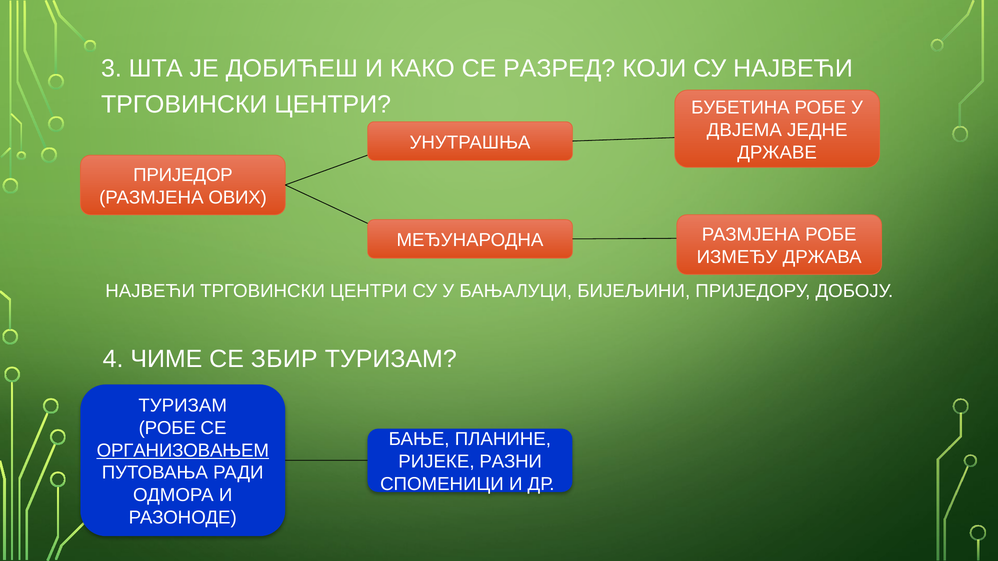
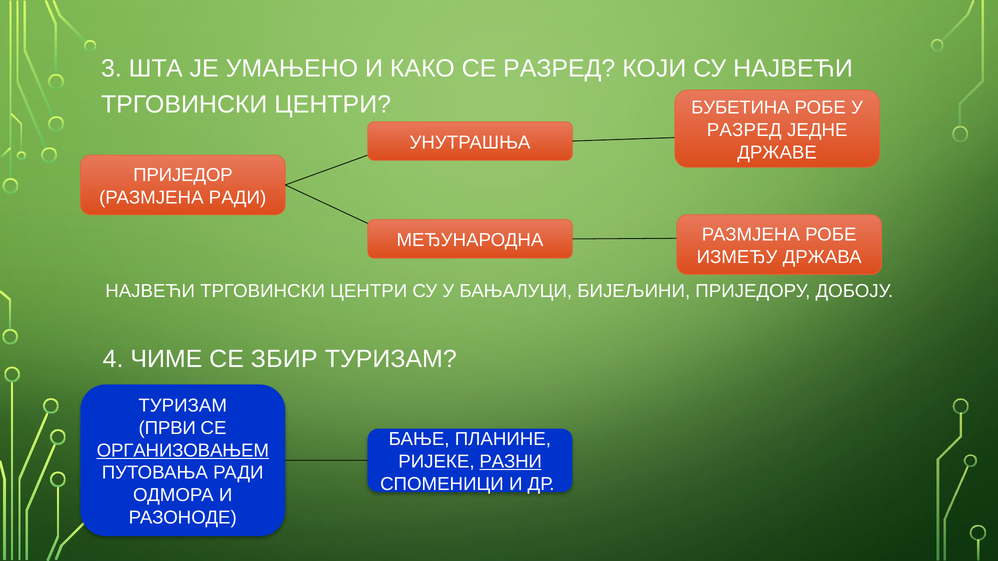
ДОБИЋЕШ: ДОБИЋЕШ -> УМАЊЕНО (292, 68)
ДВЈЕМА: ДВЈЕМА -> РАЗРЕД (744, 130)
РАЗМЈЕНА ОВИХ: ОВИХ -> РАДИ (238, 198)
РОБЕ: РОБЕ -> ПРВИ (167, 428)
РАЗНИ underline: none -> present (511, 462)
